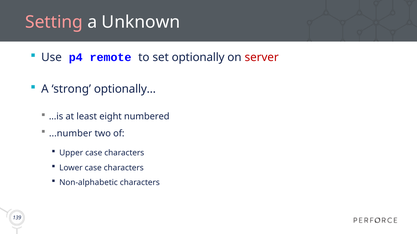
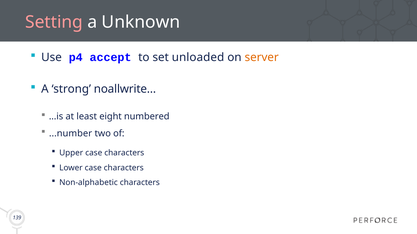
remote: remote -> accept (111, 58)
optionally: optionally -> unloaded (198, 58)
server colour: red -> orange (262, 58)
optionally…: optionally… -> noallwrite… (125, 89)
